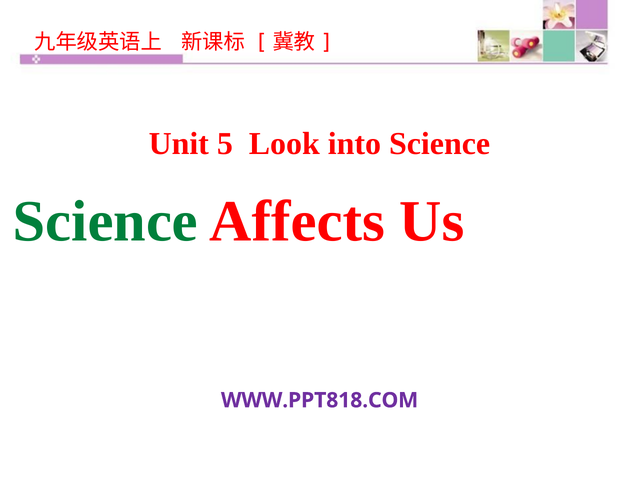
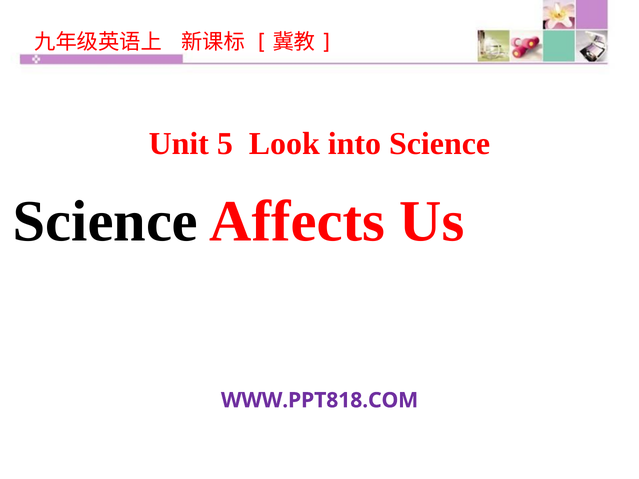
Science colour: green -> black (105, 222)
